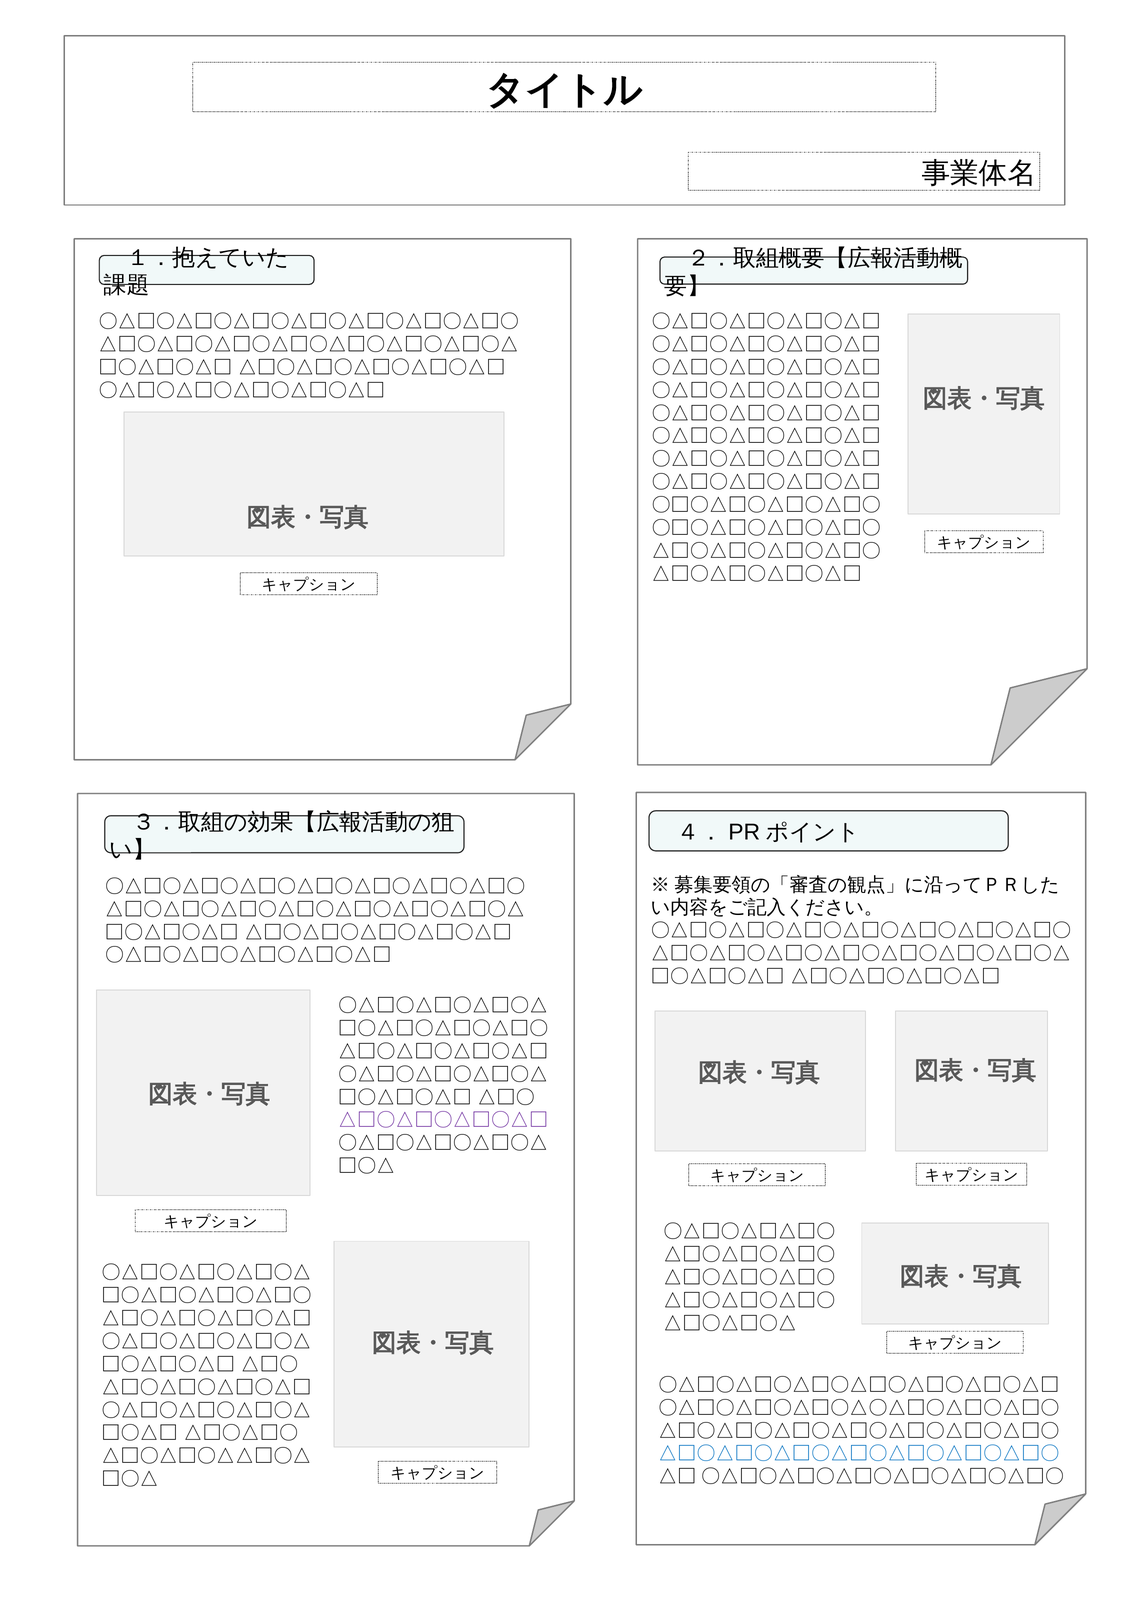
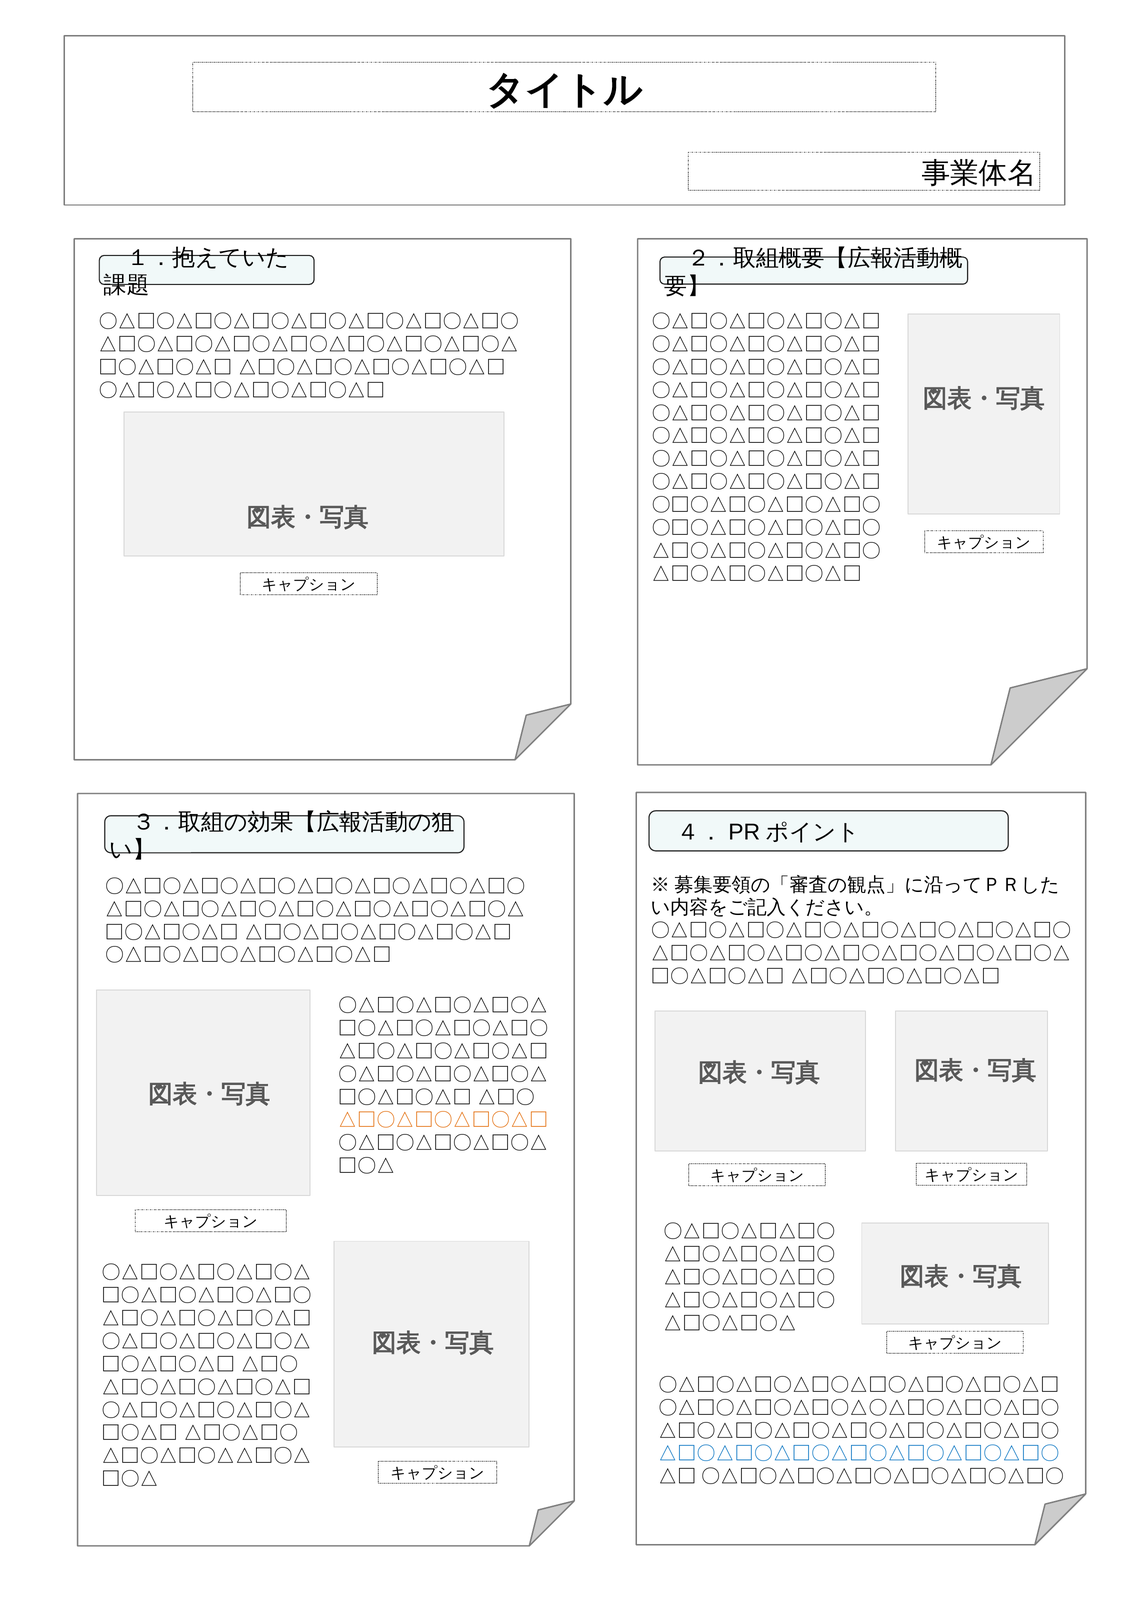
△□〇△□〇△□〇△□ colour: purple -> orange (443, 1121)
